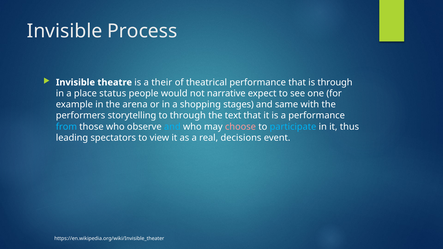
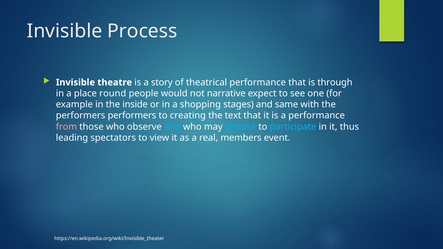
their: their -> story (162, 82)
status: status -> round (113, 94)
arena: arena -> inside (135, 105)
performers storytelling: storytelling -> performers (132, 116)
to through: through -> creating (188, 116)
from colour: light blue -> pink (66, 127)
choose colour: pink -> light blue (240, 127)
decisions: decisions -> members (241, 138)
